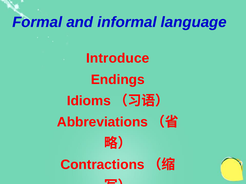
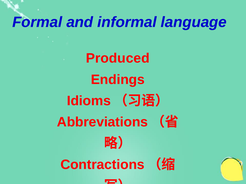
Introduce: Introduce -> Produced (118, 58)
